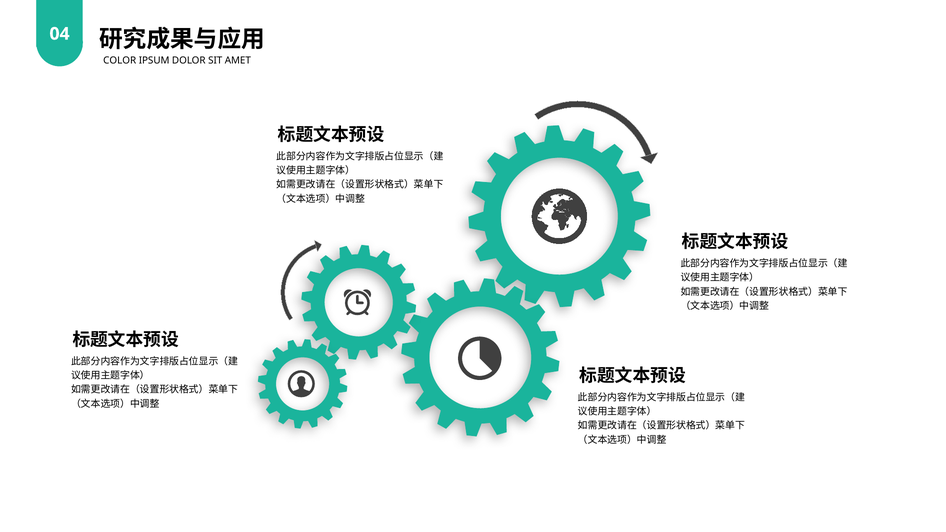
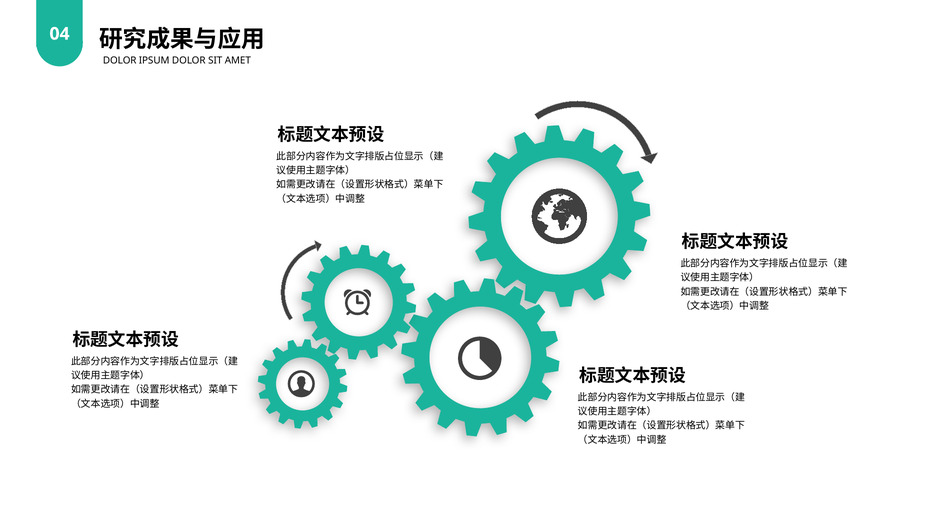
COLOR: COLOR -> DOLOR (120, 61)
